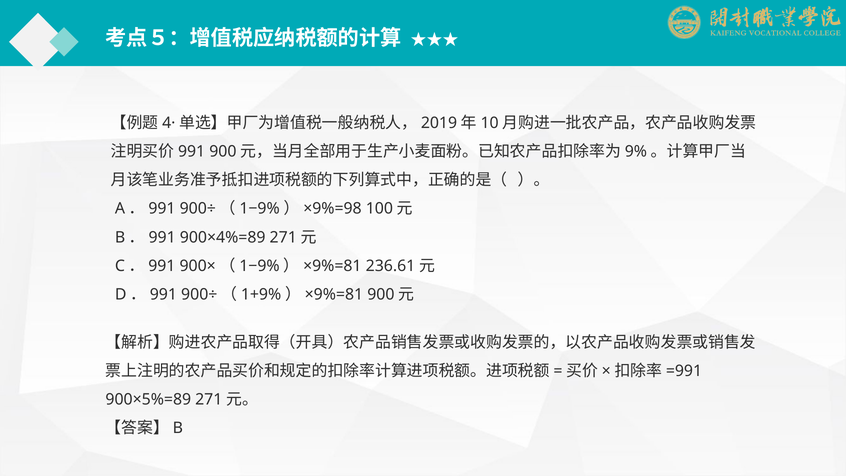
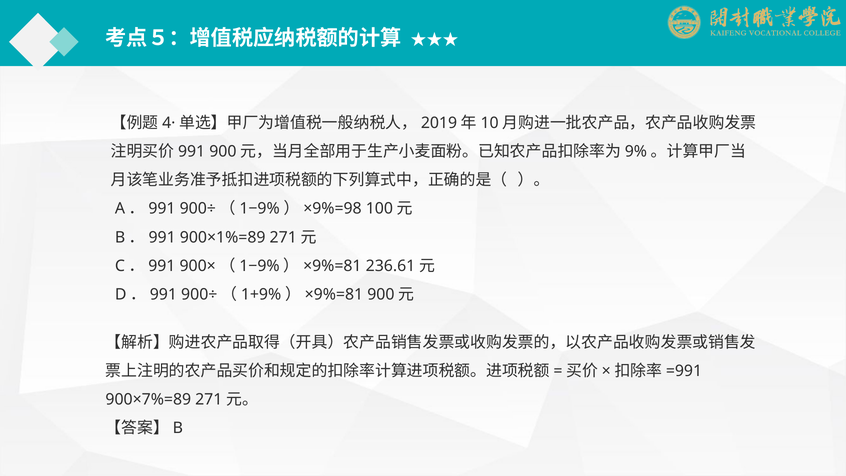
900×4%=89: 900×4%=89 -> 900×1%=89 (223, 237)
900×5%=89: 900×5%=89 -> 900×7%=89 (148, 400)
